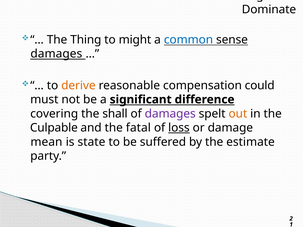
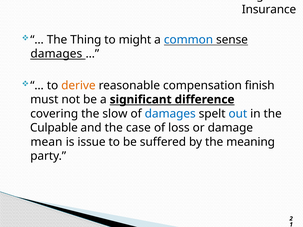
Dominate: Dominate -> Insurance (269, 9)
could: could -> finish (260, 85)
shall: shall -> slow (115, 114)
damages colour: purple -> blue (170, 114)
out colour: orange -> blue (238, 114)
fatal: fatal -> case (138, 128)
loss underline: present -> none (179, 128)
state: state -> issue (92, 142)
estimate: estimate -> meaning (251, 142)
